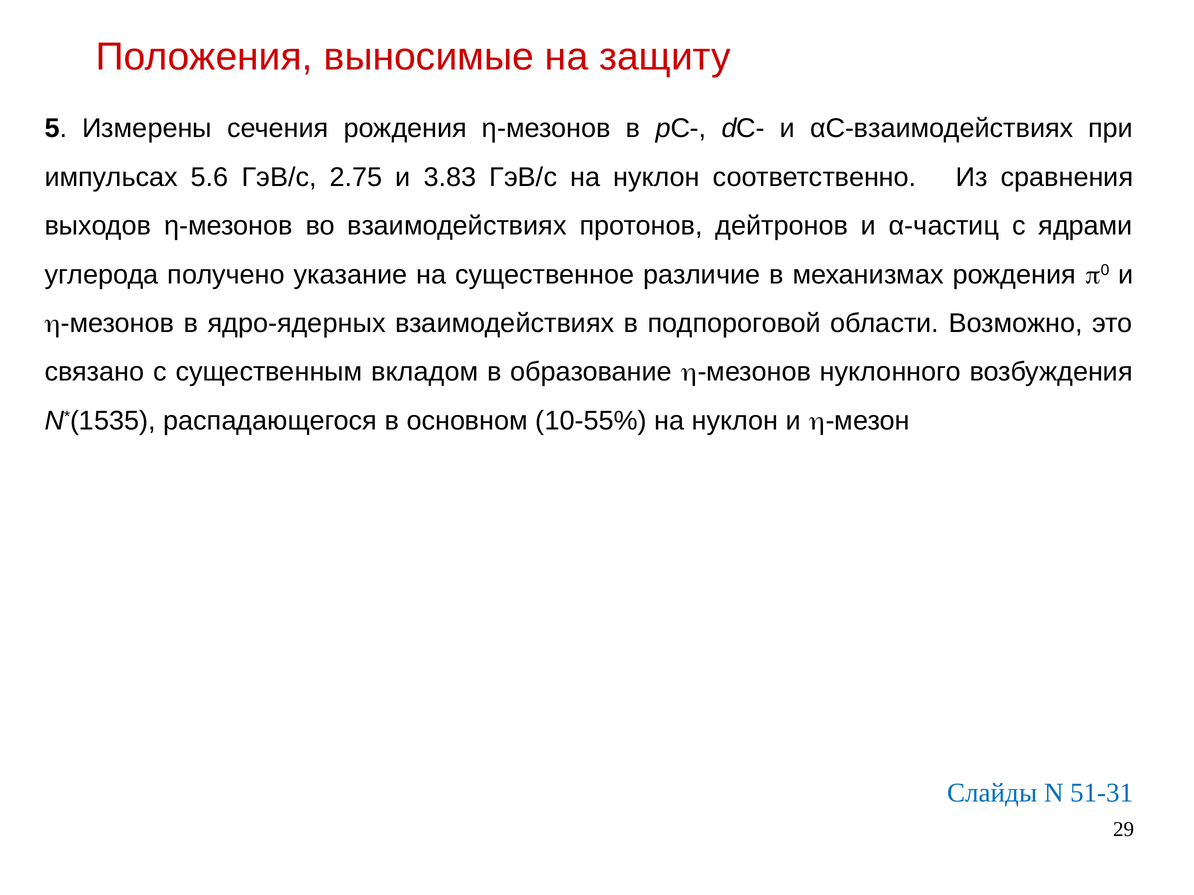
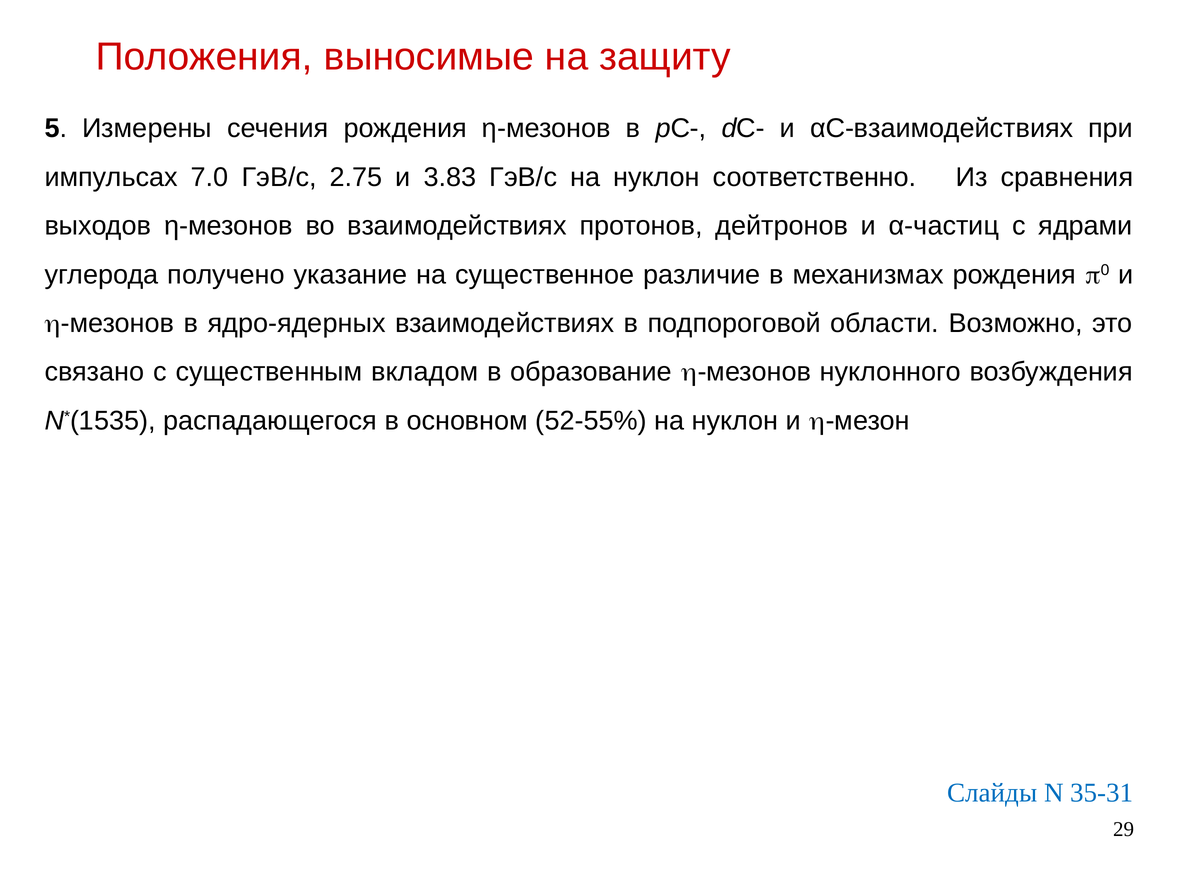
5.6: 5.6 -> 7.0 (210, 177)
10-55%: 10-55% -> 52-55% (591, 421)
51-31: 51-31 -> 35-31 (1102, 793)
